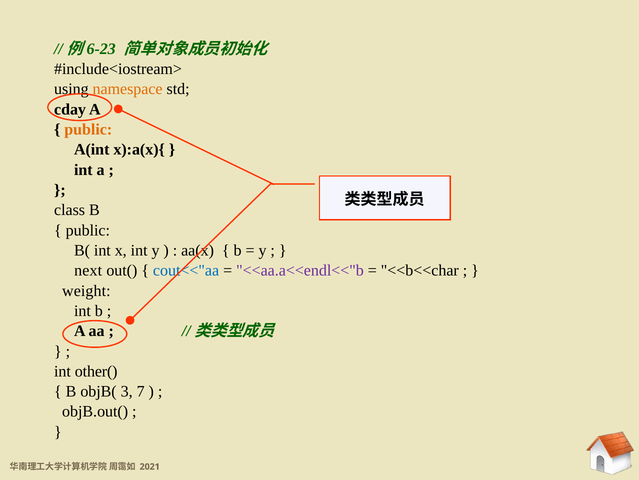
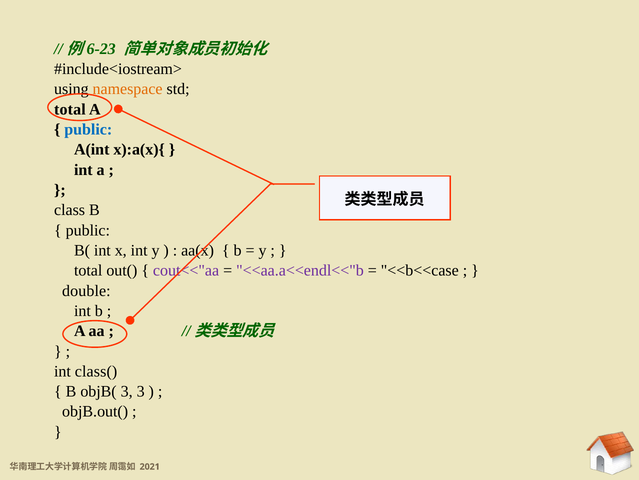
cday: cday -> total (70, 109)
public colour: orange -> blue (88, 129)
next: next -> total (88, 270)
cout<<"aa colour: blue -> purple (186, 270)
<<b<<char: <<b<<char -> <<b<<case (420, 270)
weight: weight -> double (86, 290)
other(: other( -> class( (96, 371)
3 7: 7 -> 3 (141, 391)
